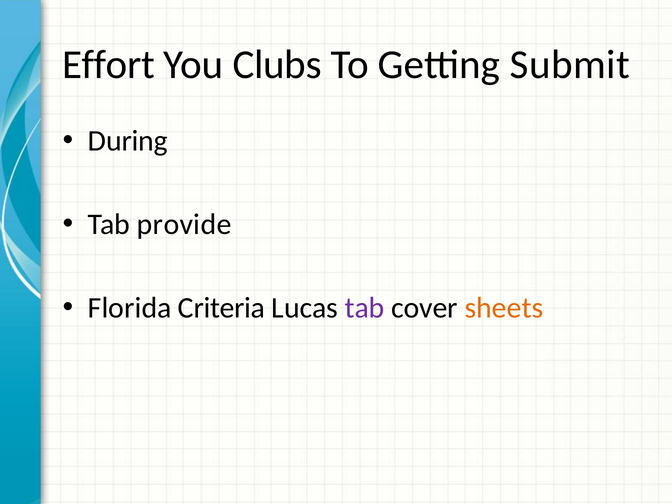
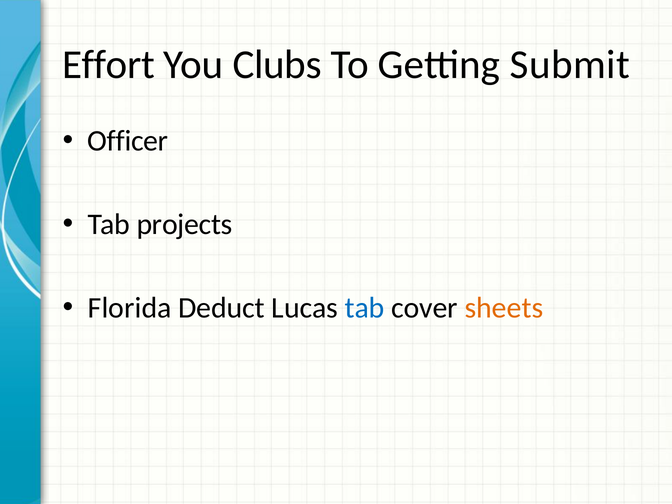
During: During -> Officer (128, 141)
provide: provide -> projects (185, 224)
Criteria: Criteria -> Deduct (222, 308)
tab colour: purple -> blue (365, 308)
